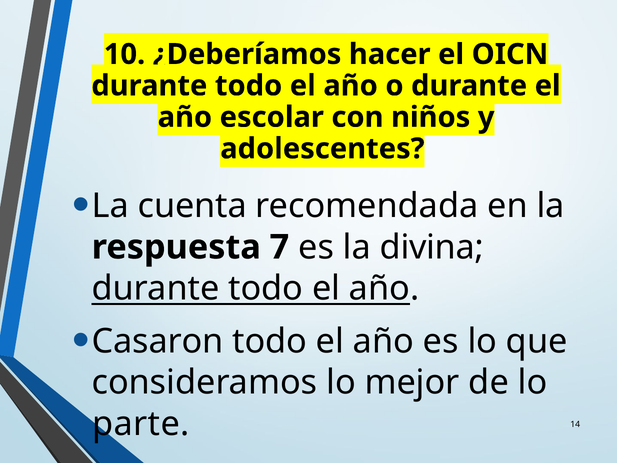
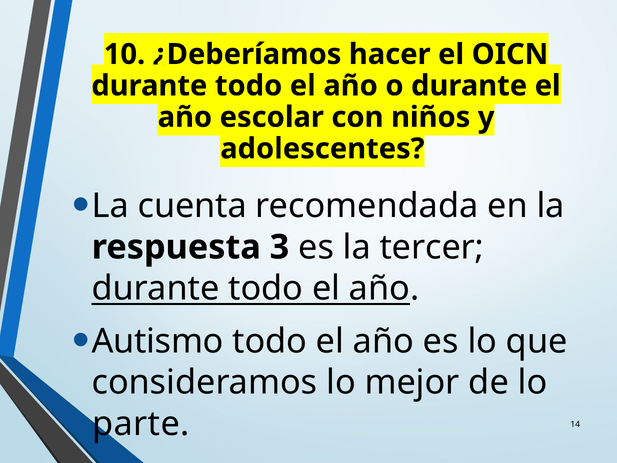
7: 7 -> 3 (279, 247)
divina: divina -> tercer (432, 247)
Casaron: Casaron -> Autismo (158, 341)
